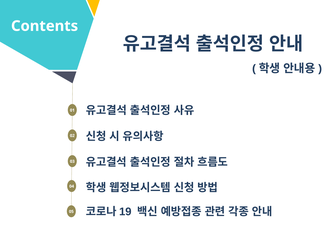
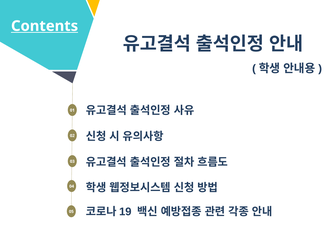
Contents underline: none -> present (45, 26)
